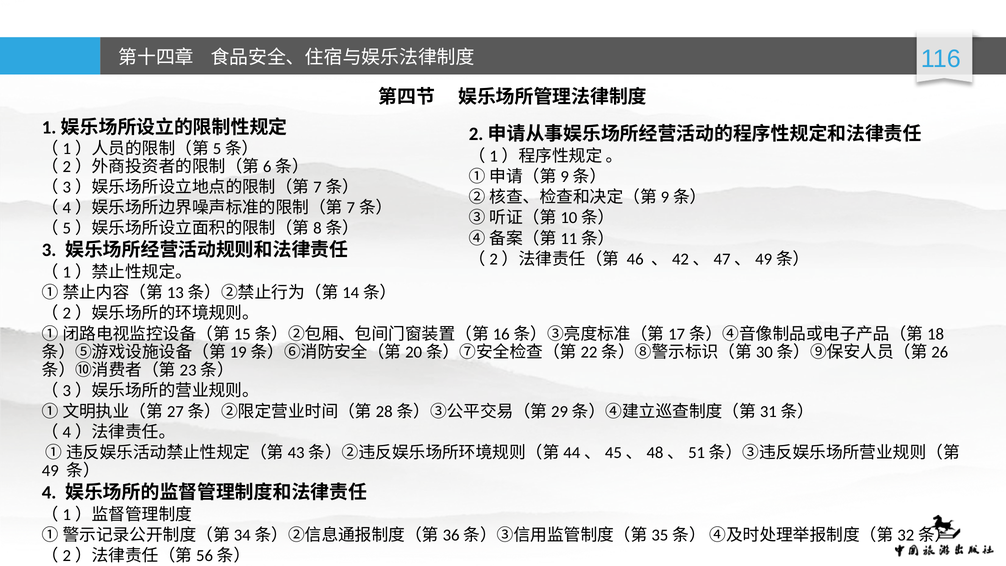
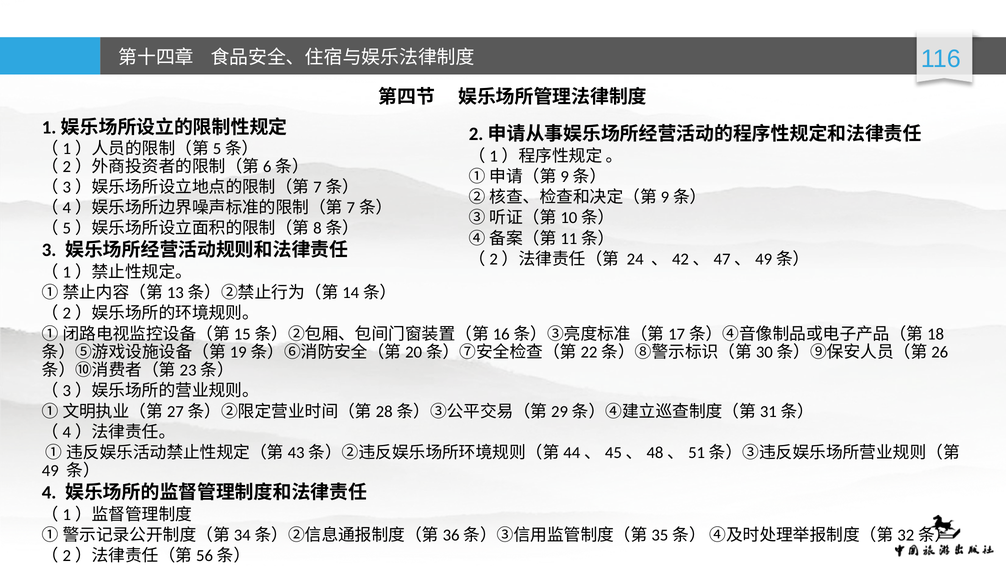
46: 46 -> 24 (635, 259)
